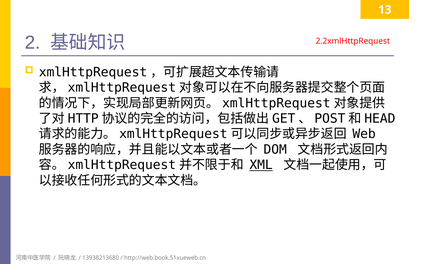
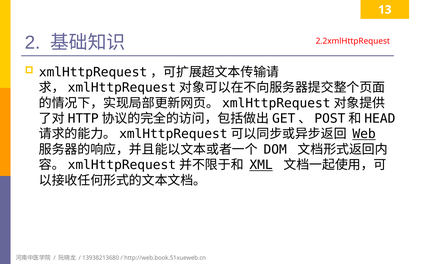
Web underline: none -> present (364, 134)
